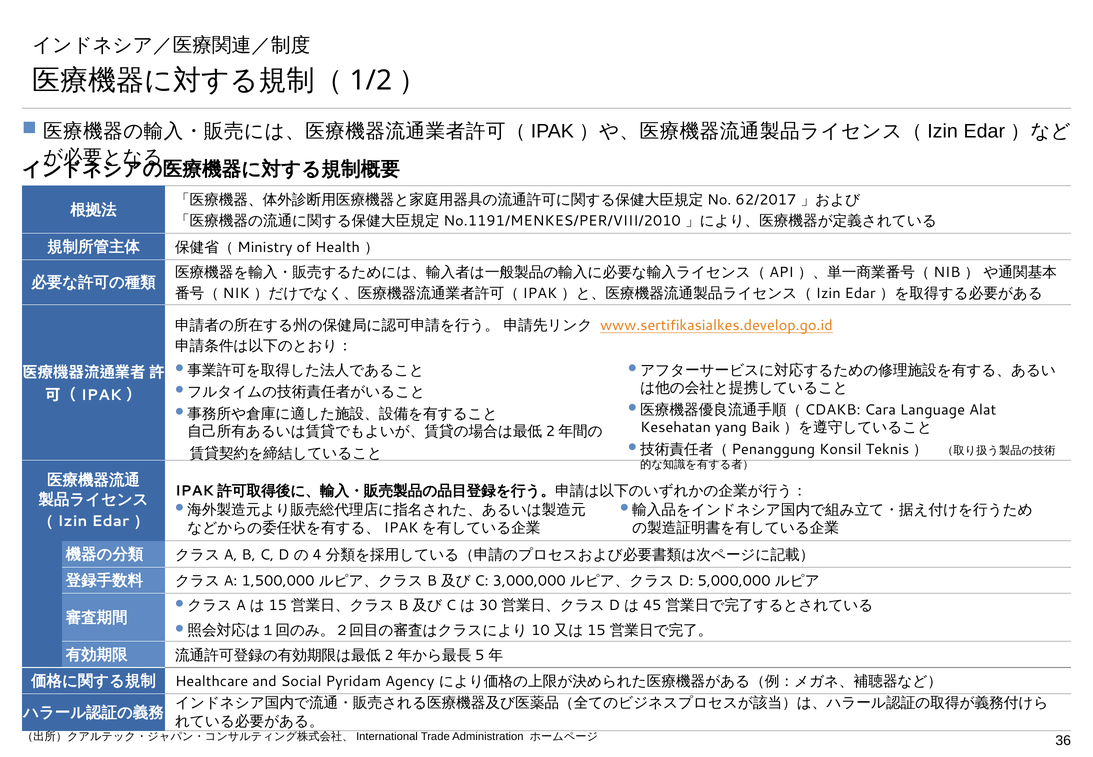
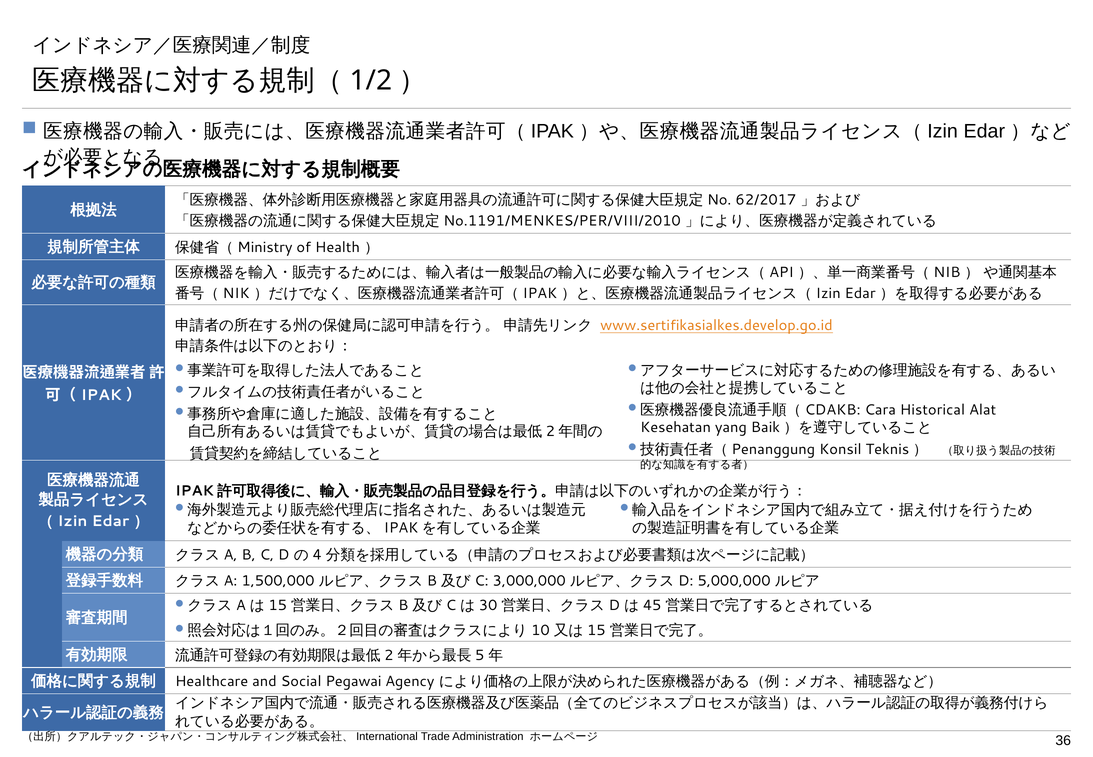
Language: Language -> Historical (932, 410)
Pyridam: Pyridam -> Pegawai (353, 681)
